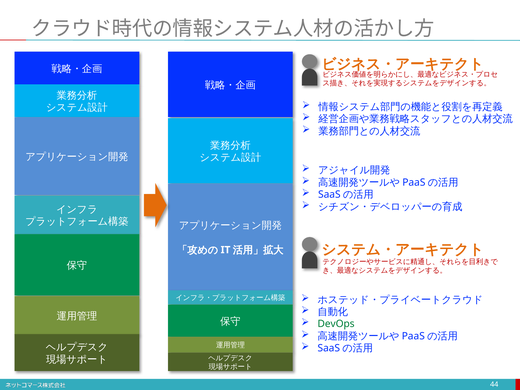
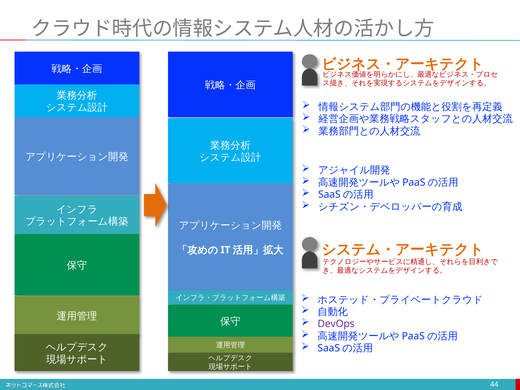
DevOps colour: green -> purple (336, 324)
